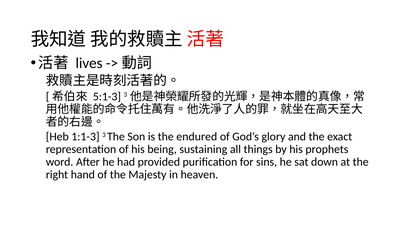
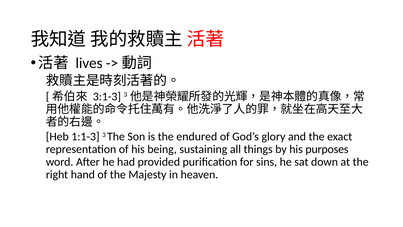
5:1-3: 5:1-3 -> 3:1-3 (107, 96)
prophets: prophets -> purposes (327, 149)
